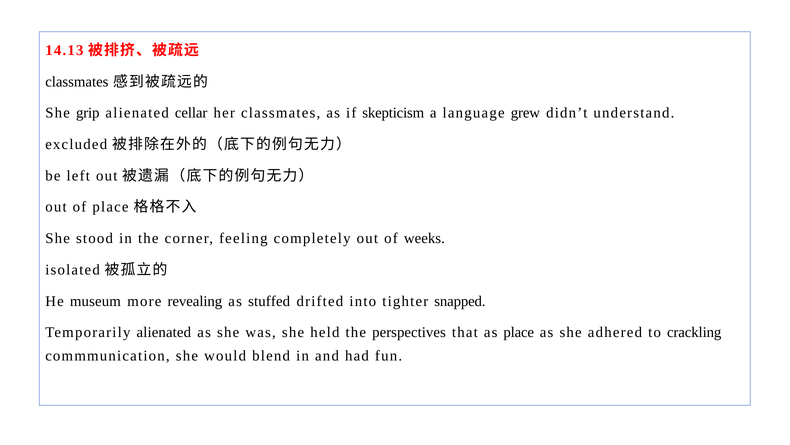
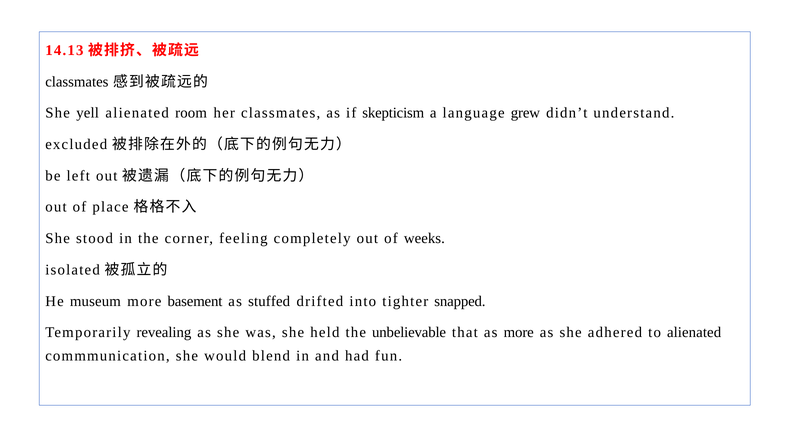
grip: grip -> yell (88, 113)
cellar: cellar -> room (191, 113)
revealing: revealing -> basement (195, 301)
Temporarily alienated: alienated -> revealing (164, 332)
perspectives: perspectives -> unbelievable (409, 332)
as place: place -> more (519, 332)
to crackling: crackling -> alienated (694, 332)
